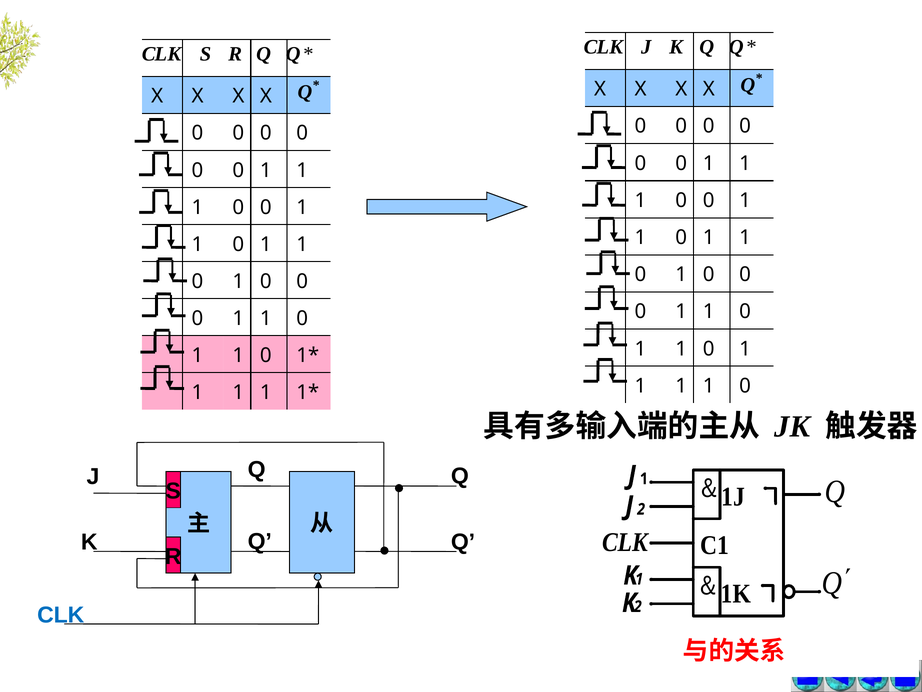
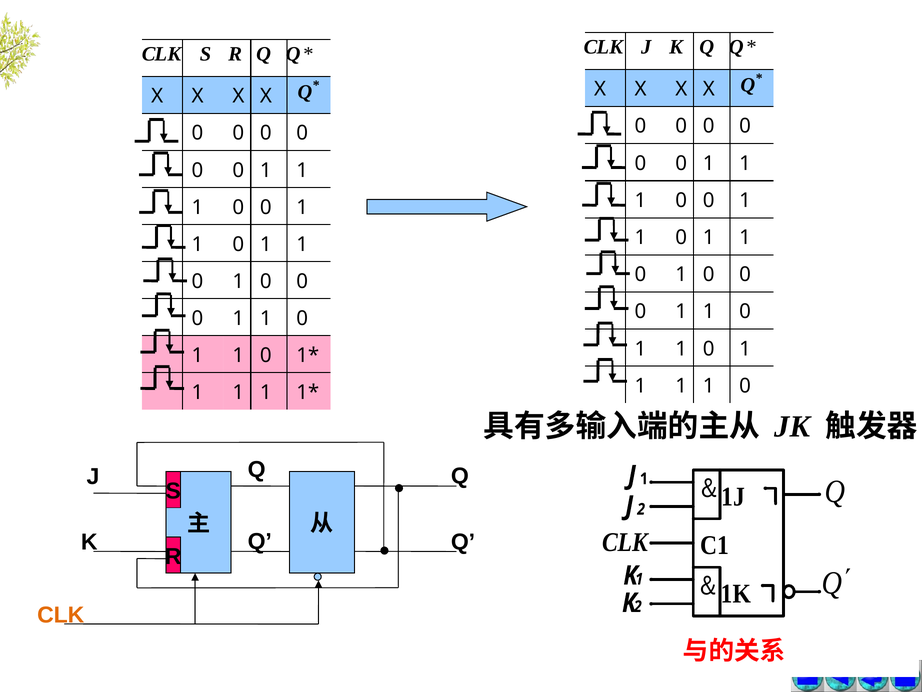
CLK colour: blue -> orange (61, 614)
